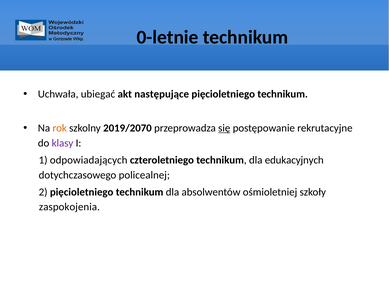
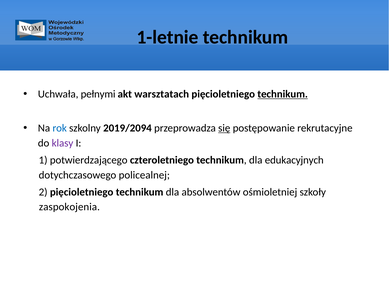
0-letnie: 0-letnie -> 1-letnie (168, 37)
ubiegać: ubiegać -> pełnymi (98, 94)
następujące: następujące -> warsztatach (162, 94)
technikum underline: none -> present (283, 94)
rok colour: orange -> blue (60, 128)
2019/2070: 2019/2070 -> 2019/2094 (127, 128)
odpowiadających: odpowiadających -> potwierdzającego (89, 160)
